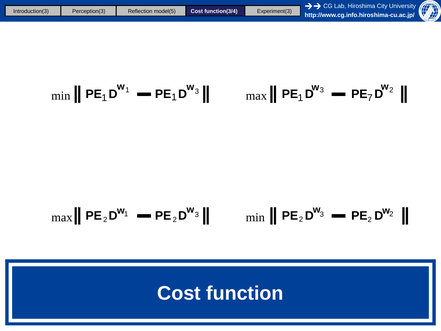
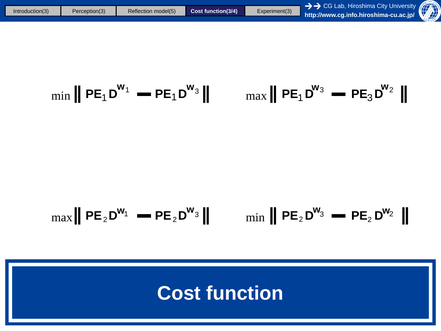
1 1 7: 7 -> 3 (370, 98)
